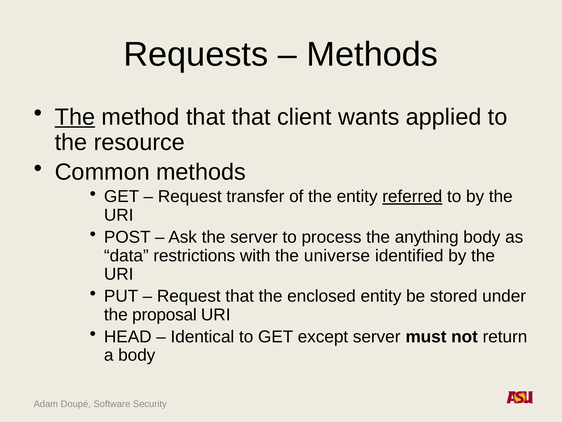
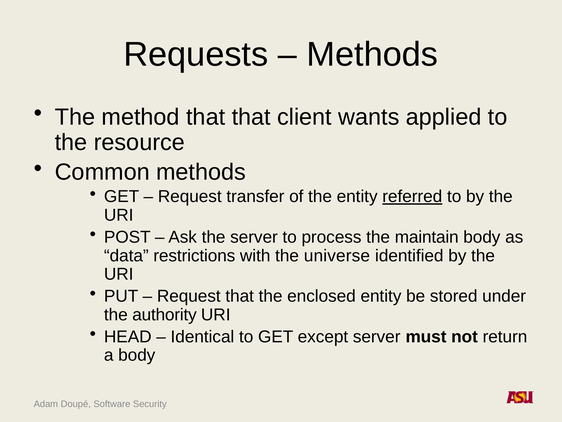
The underline: present -> none (75, 117)
anything: anything -> maintain (427, 237)
proposal: proposal -> authority (164, 314)
